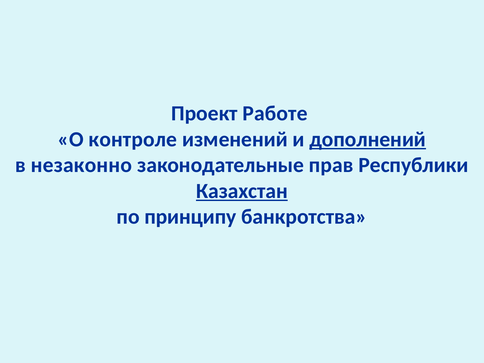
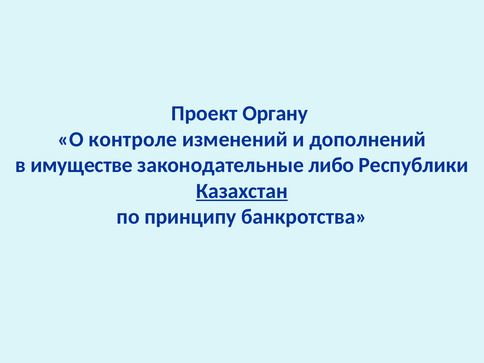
Работе: Работе -> Органу (275, 114)
дополнений underline: present -> none (368, 139)
незаконно: незаконно -> имуществе (82, 165)
прав: прав -> либо (331, 165)
